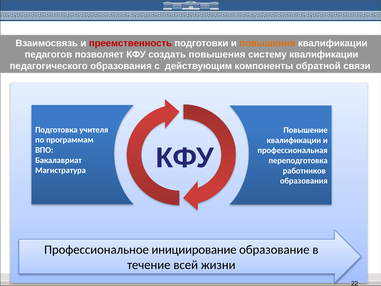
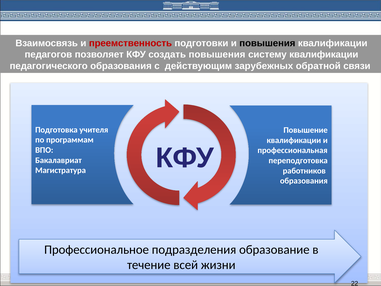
повышения colour: orange -> black (267, 43)
компоненты: компоненты -> зарубежных (264, 66)
инициирование: инициирование -> подразделения (194, 250)
